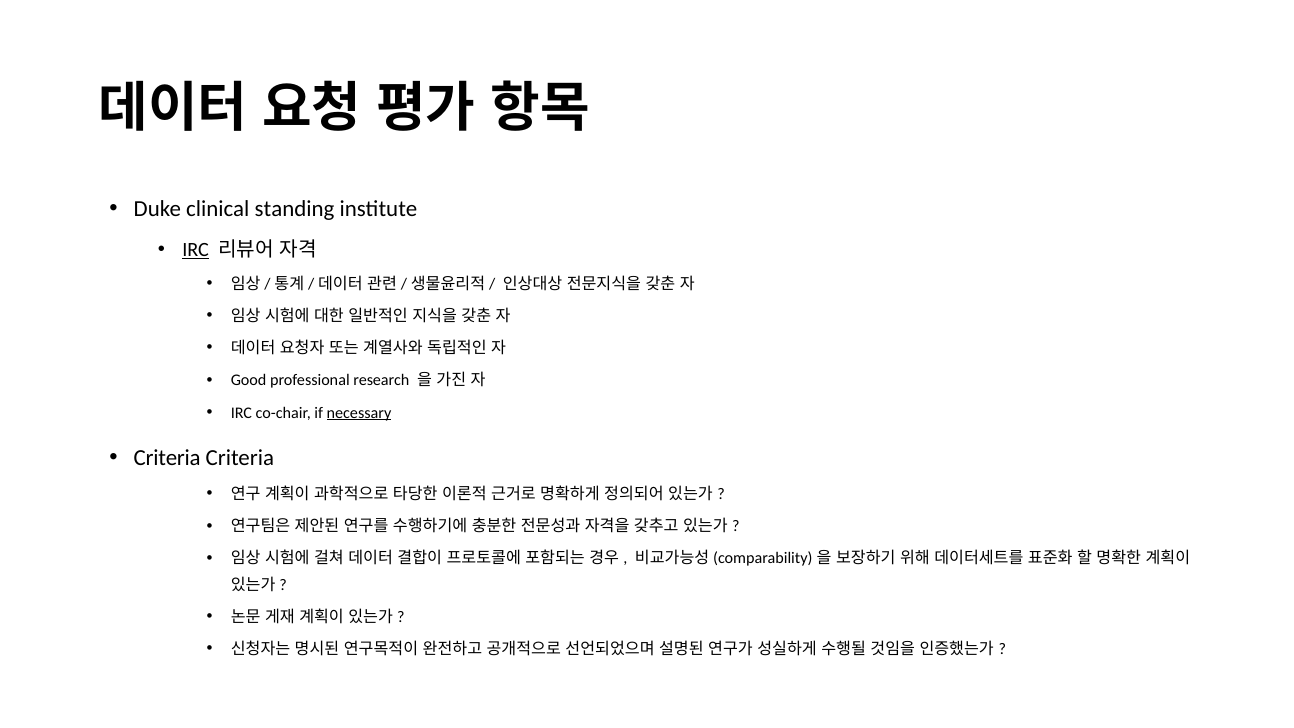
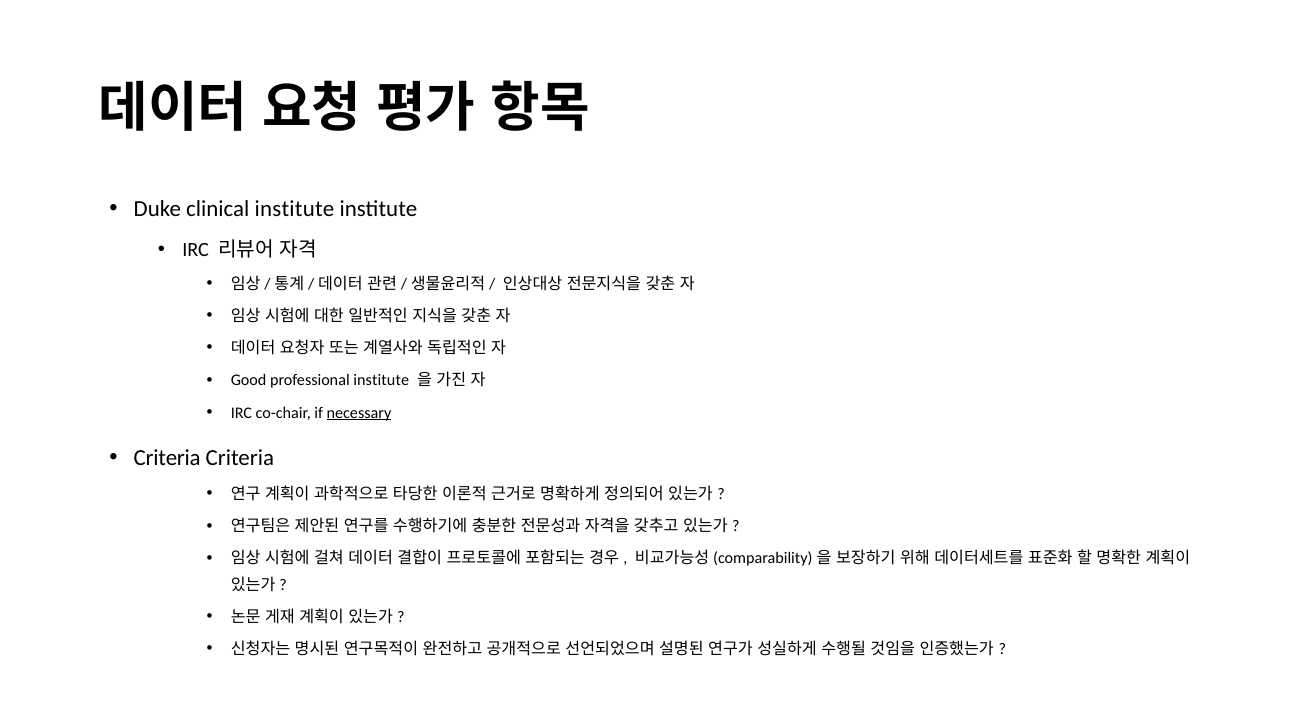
clinical standing: standing -> institute (294, 209)
IRC underline: present -> none (196, 249)
professional research: research -> institute (381, 380)
